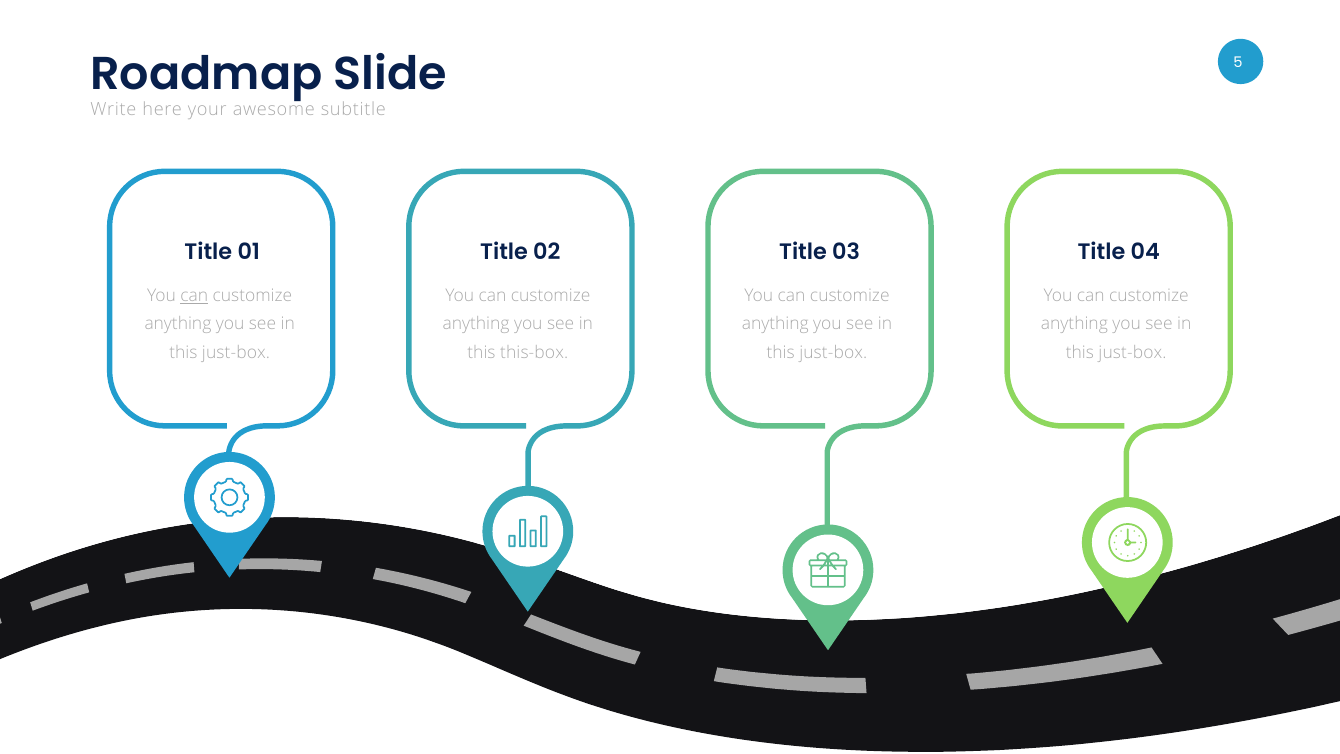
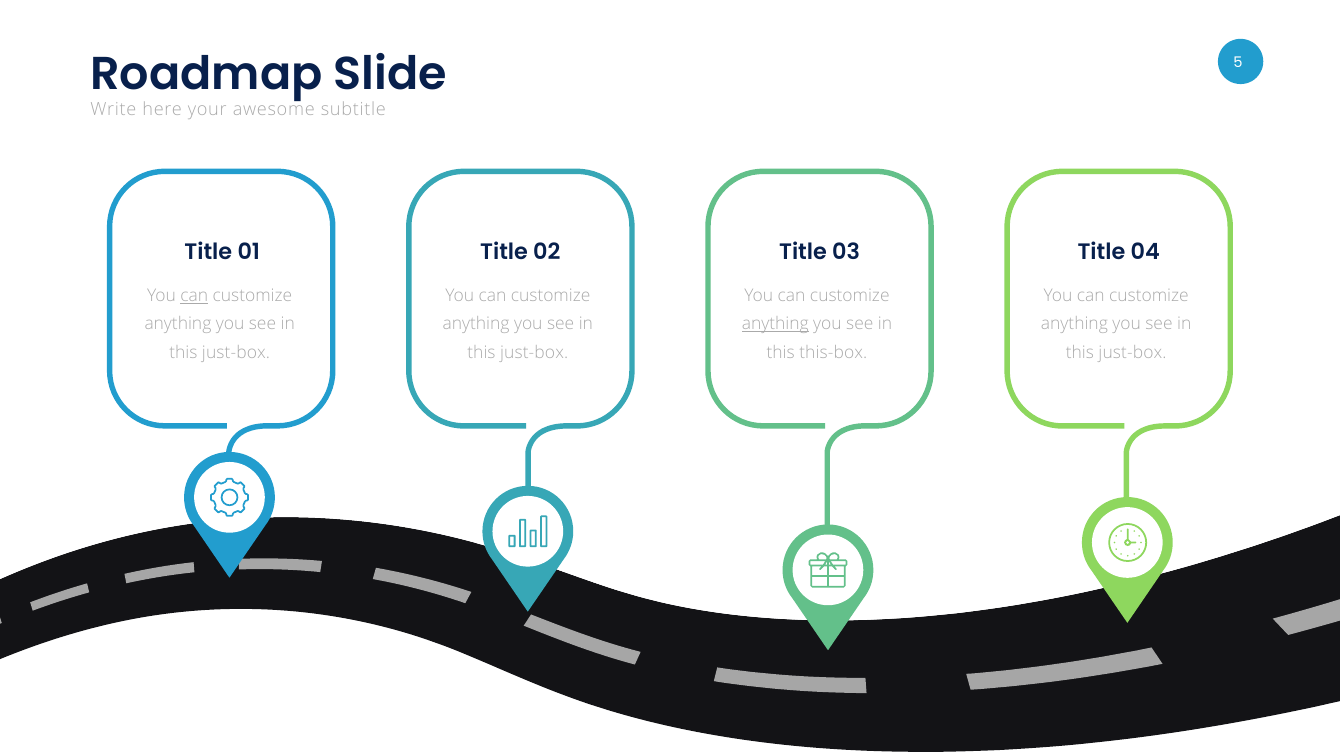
anything underline: none -> present (775, 324)
this-box: this-box -> just-box (534, 353)
just-box: just-box -> this-box (833, 353)
